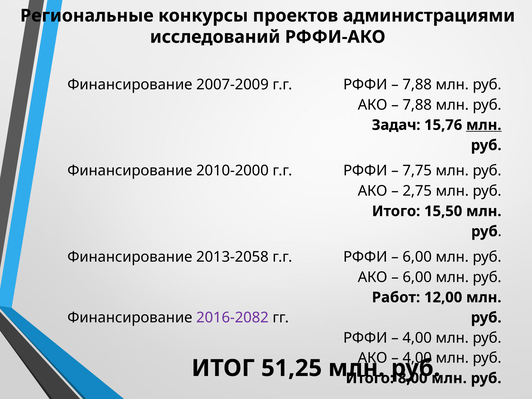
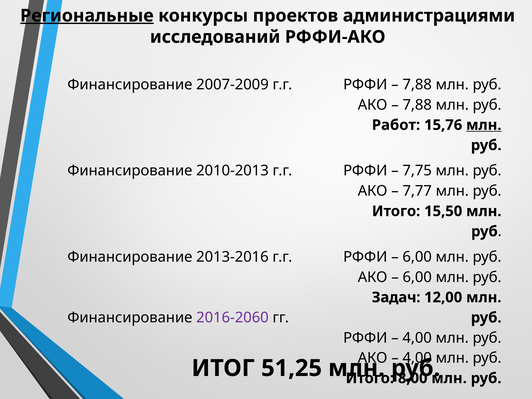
Региональные underline: none -> present (87, 16)
Задач: Задач -> Работ (396, 125)
2010-2000: 2010-2000 -> 2010-2013 (232, 171)
2,75: 2,75 -> 7,77 (417, 191)
2013-2058: 2013-2058 -> 2013-2016 (232, 257)
Работ: Работ -> Задач (396, 297)
2016-2082: 2016-2082 -> 2016-2060 (232, 318)
